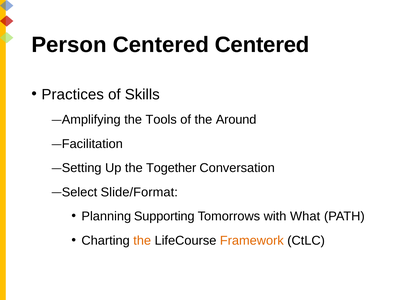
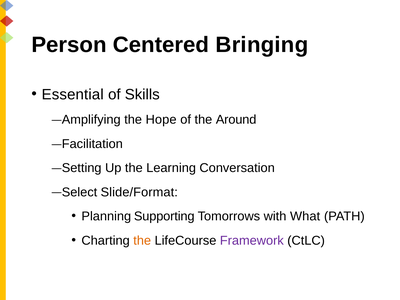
Centered Centered: Centered -> Bringing (262, 45)
Practices: Practices -> Essential (73, 94)
Tools: Tools -> Hope (161, 120)
Together: Together -> Learning (171, 168)
Framework colour: orange -> purple (252, 240)
